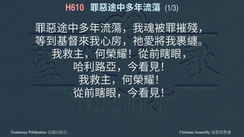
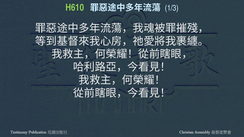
H610 colour: pink -> light green (75, 8)
